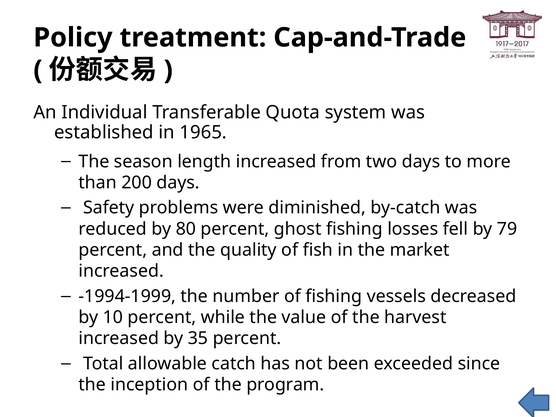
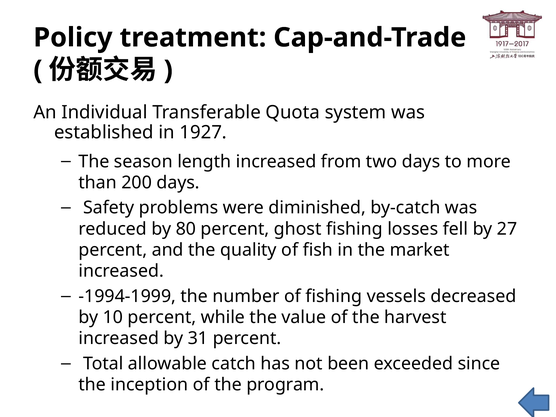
1965: 1965 -> 1927 (203, 133)
79: 79 -> 27 (507, 229)
35: 35 -> 31 (198, 338)
